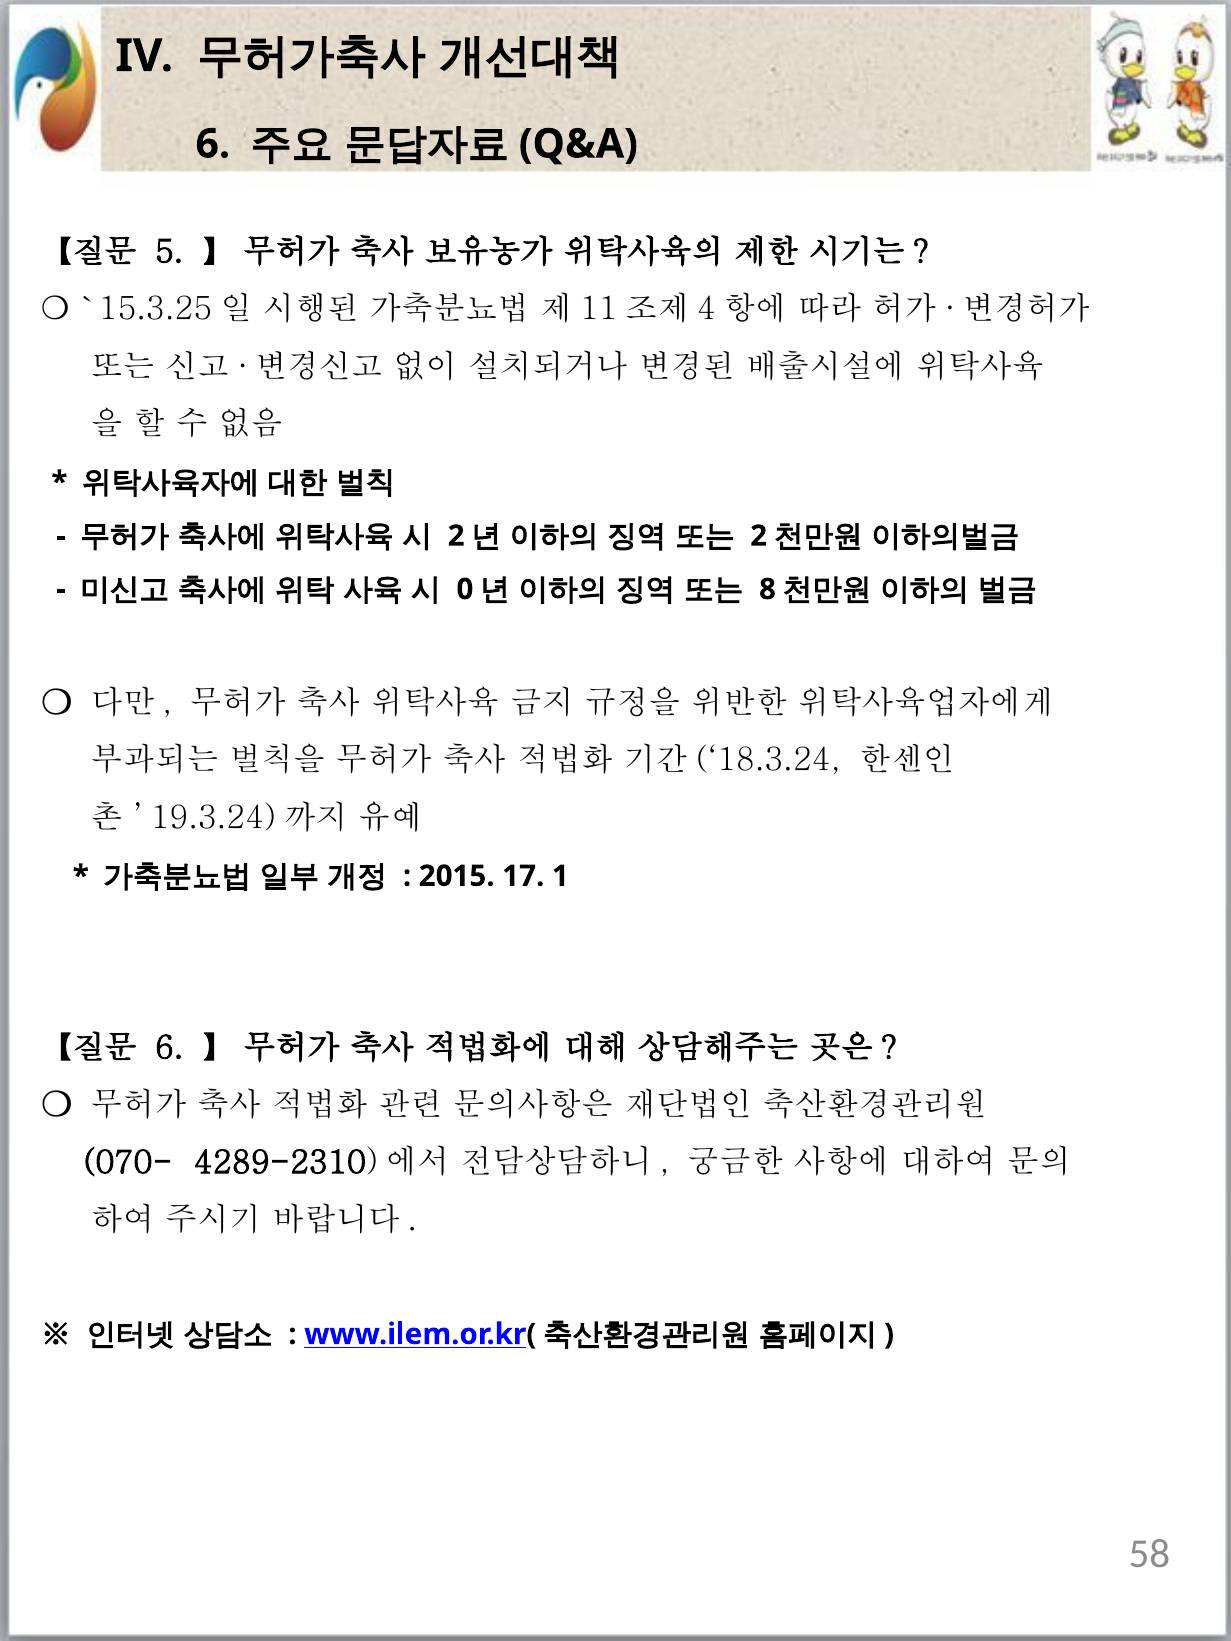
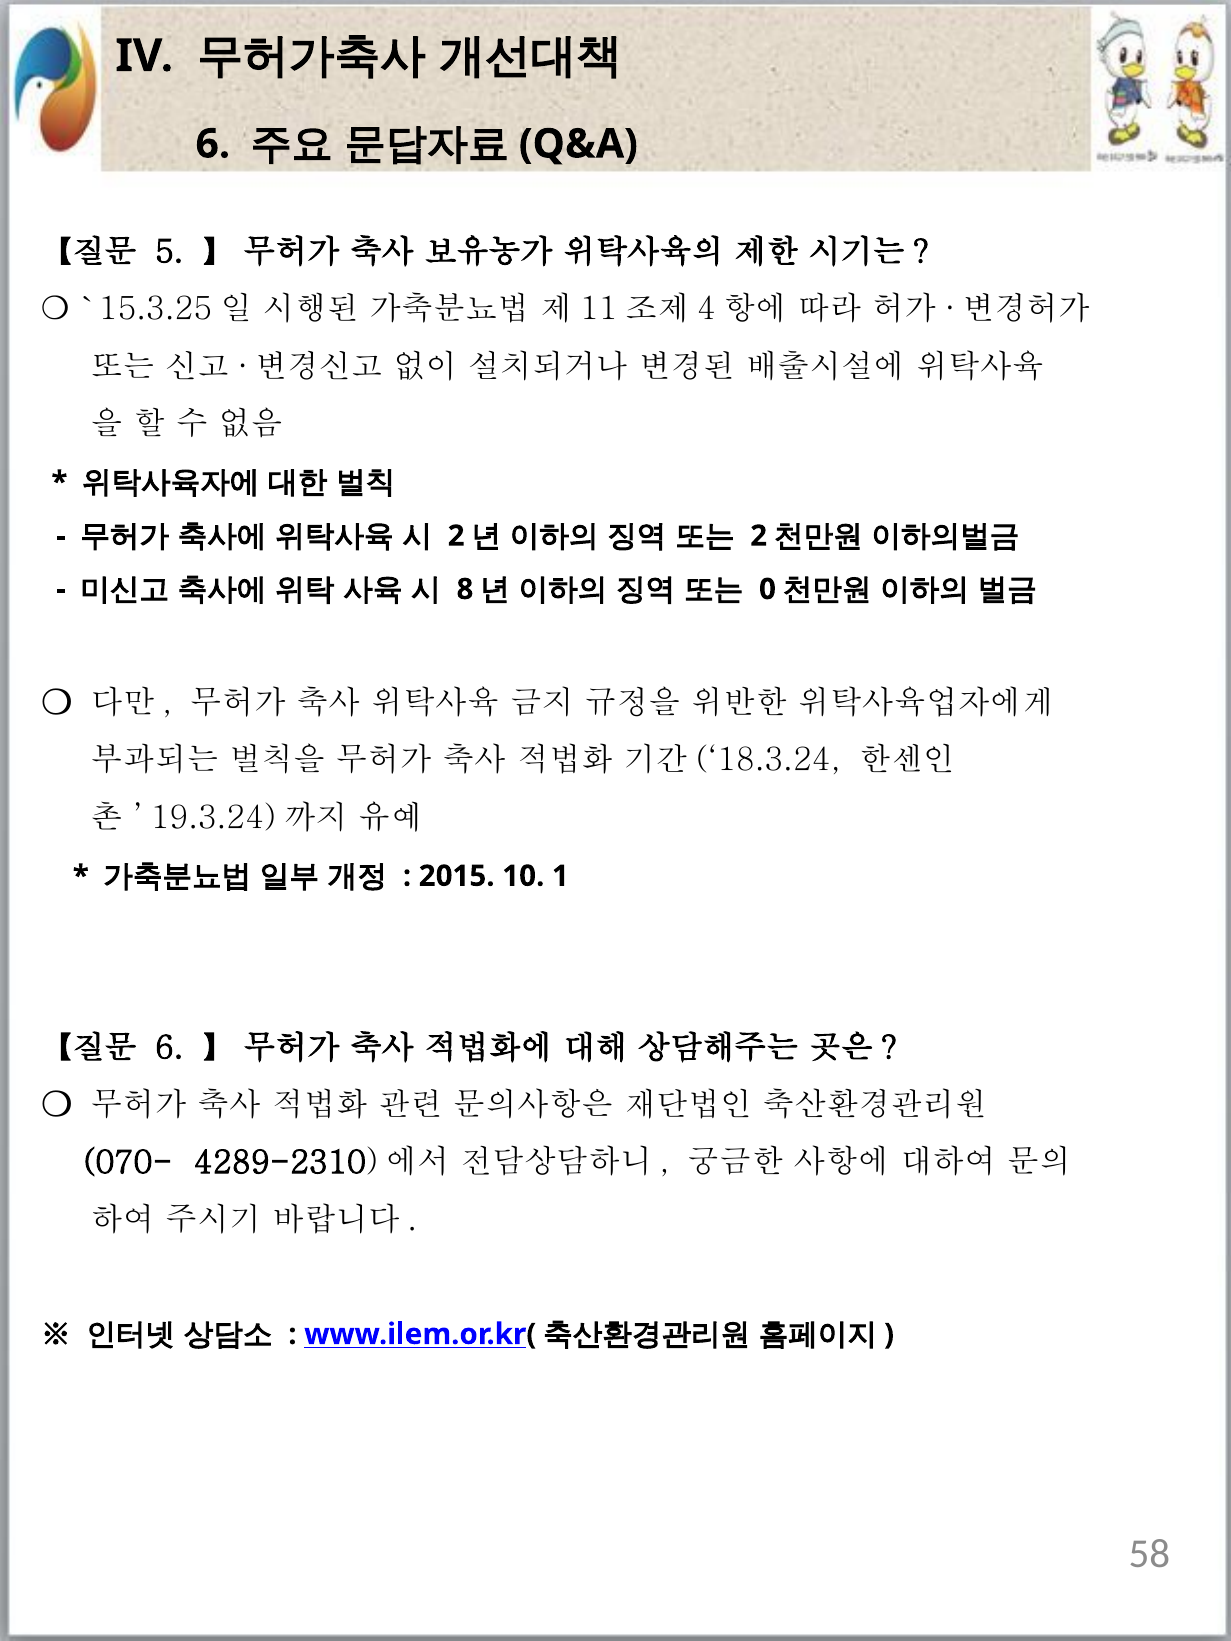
0: 0 -> 8 (465, 589)
8: 8 -> 0 (768, 589)
17: 17 -> 10 (523, 876)
